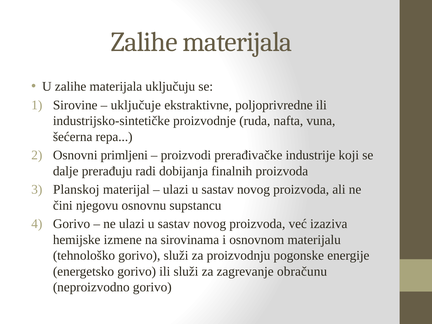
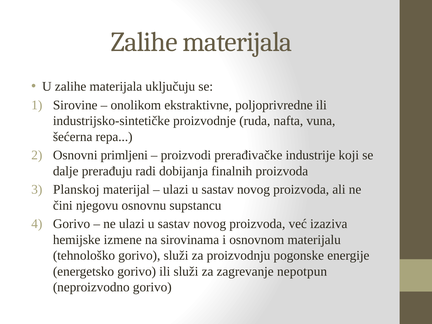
uključuje: uključuje -> onolikom (136, 105)
obračunu: obračunu -> nepotpun (302, 271)
